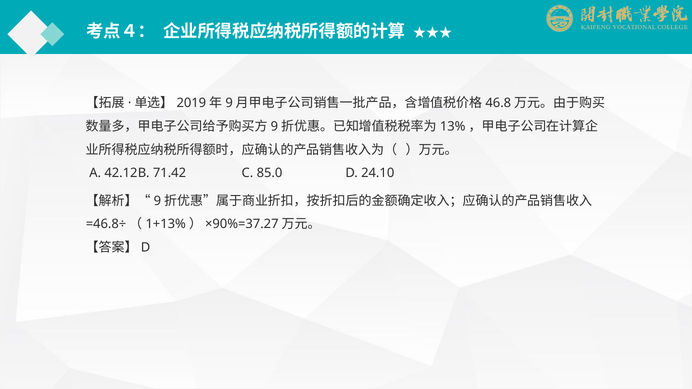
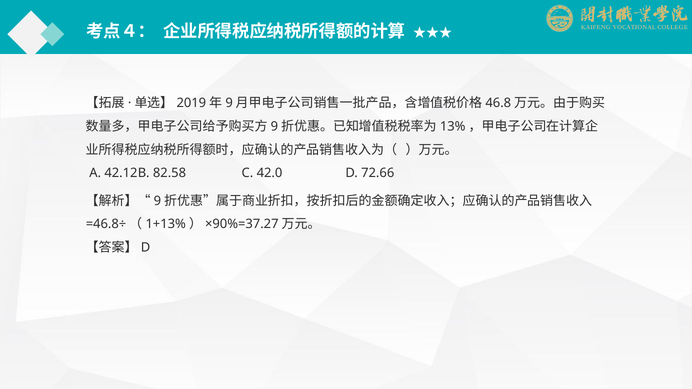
71.42: 71.42 -> 82.58 (170, 173)
85.0: 85.0 -> 42.0 (270, 173)
24.10: 24.10 -> 72.66 (378, 173)
